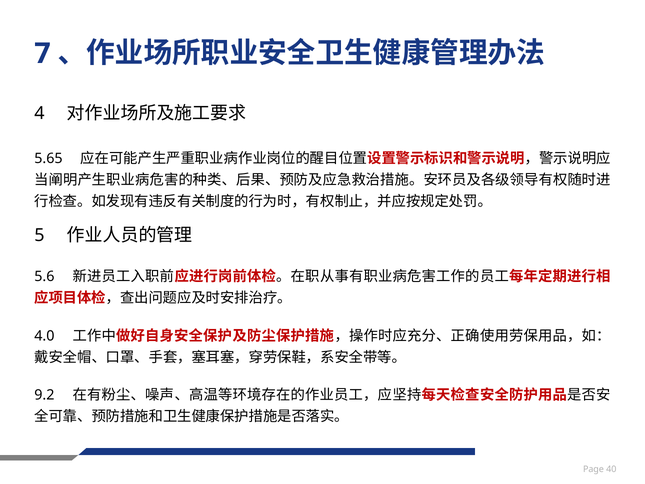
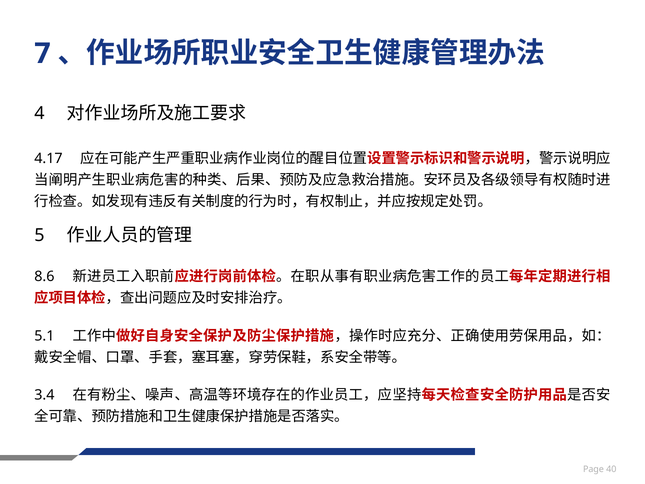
5.65: 5.65 -> 4.17 (48, 158)
5.6: 5.6 -> 8.6 (44, 276)
4.0: 4.0 -> 5.1 (44, 336)
9.2: 9.2 -> 3.4 (44, 395)
